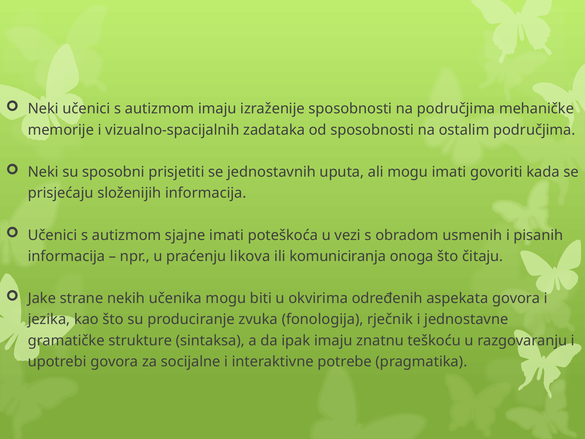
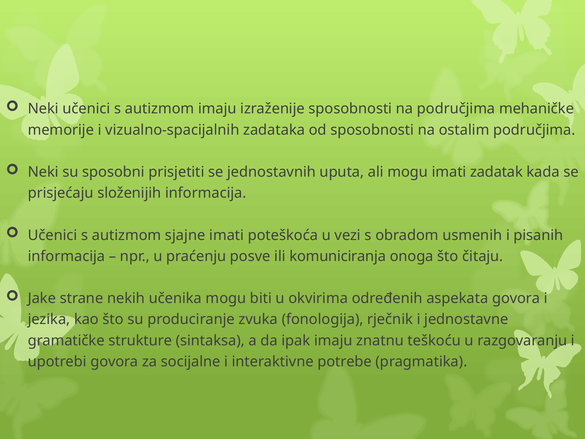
govoriti: govoriti -> zadatak (496, 172)
likova: likova -> posve (250, 256)
